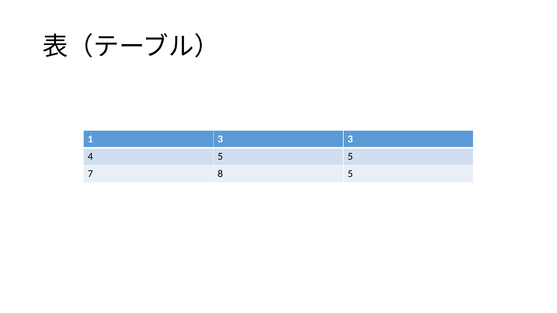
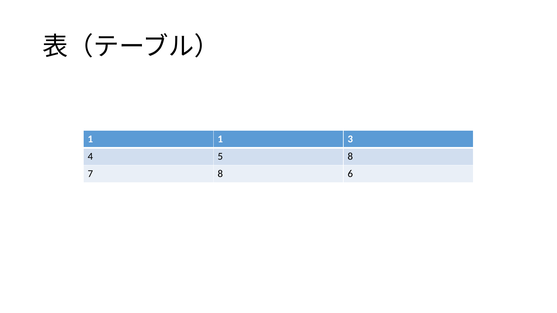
1 3: 3 -> 1 (220, 139)
5 5: 5 -> 8 (350, 157)
8 5: 5 -> 6 (350, 174)
